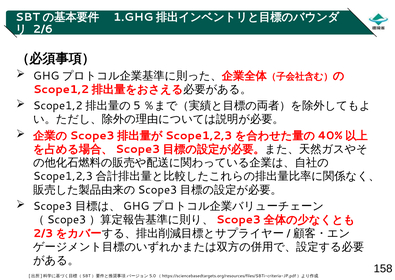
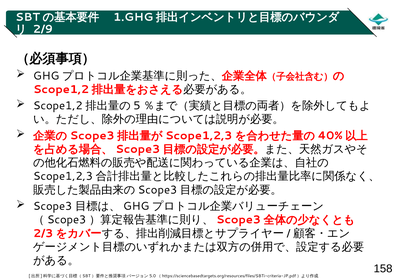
2/6: 2/6 -> 2/9 (43, 29)
